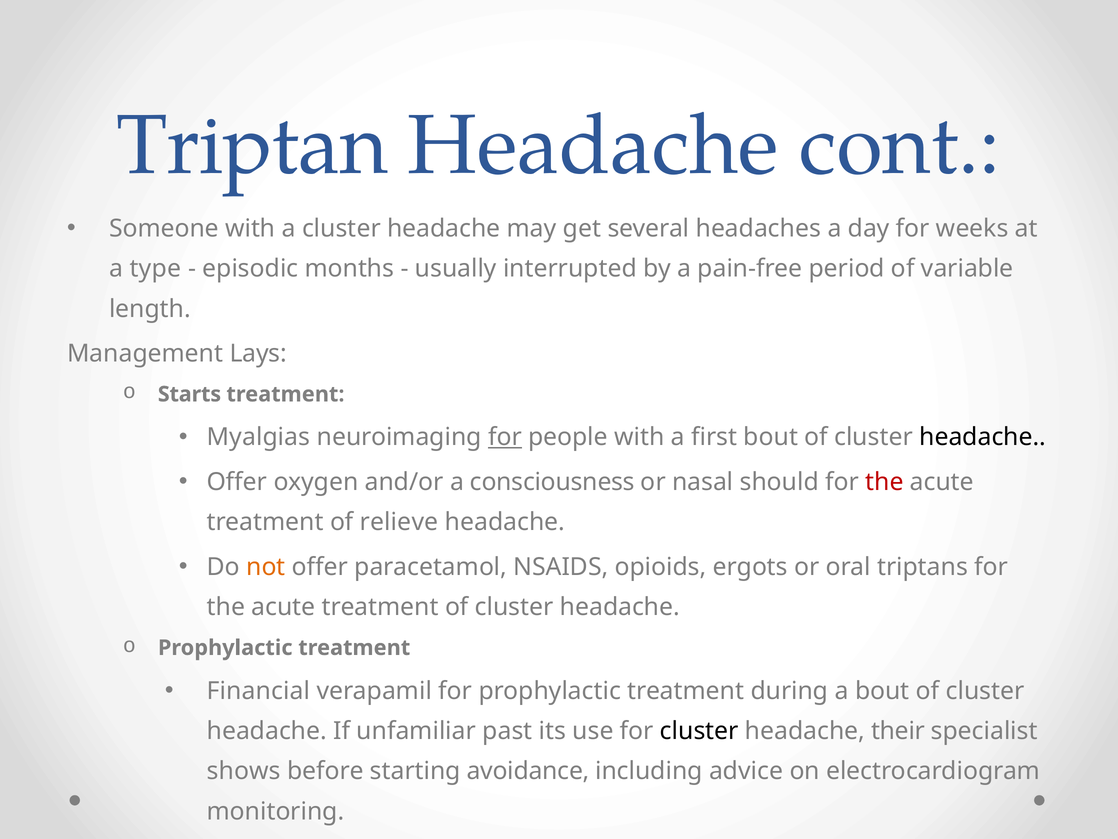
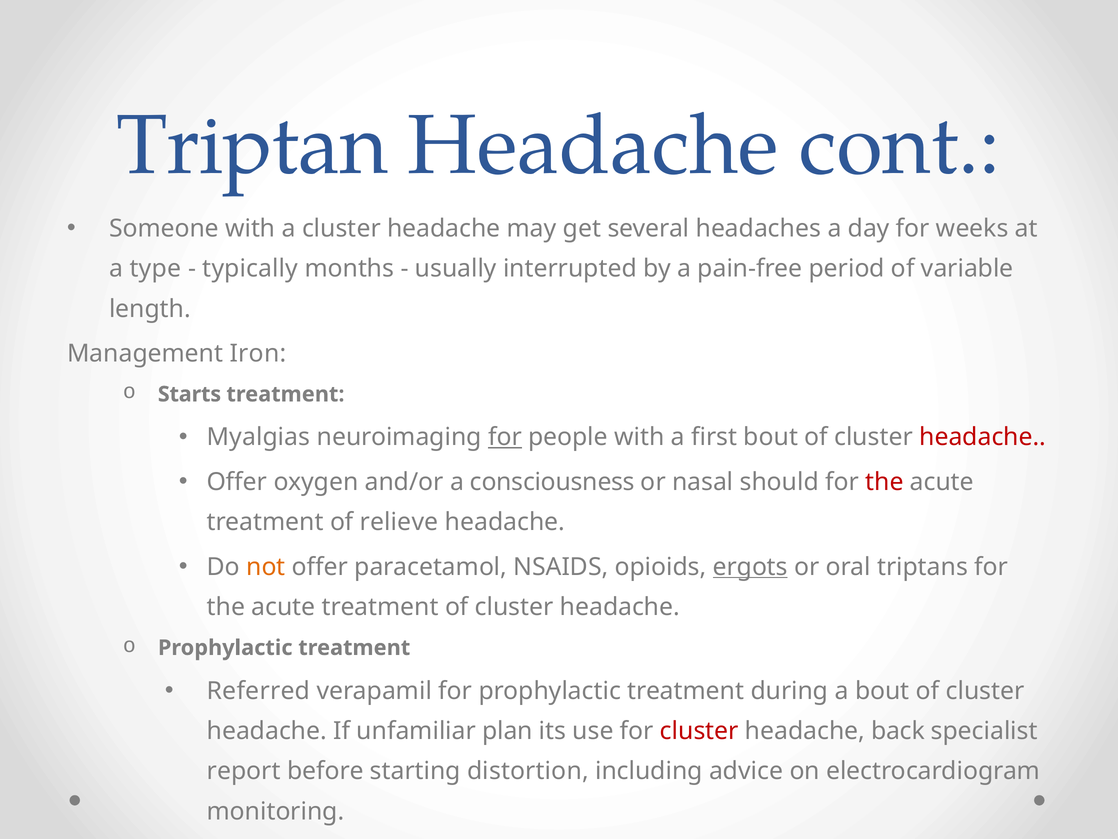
episodic: episodic -> typically (250, 268)
Lays: Lays -> Iron (258, 353)
headache colour: black -> red (983, 437)
ergots underline: none -> present (750, 566)
Financial: Financial -> Referred (258, 690)
past: past -> plan (507, 731)
cluster colour: black -> red (699, 731)
their: their -> back (898, 731)
shows: shows -> report (244, 771)
avoidance: avoidance -> distortion (528, 771)
